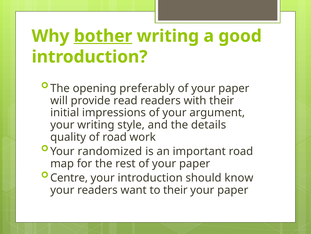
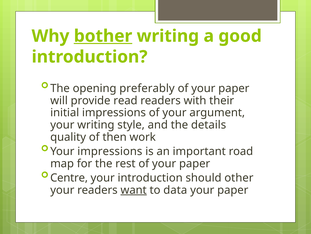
of road: road -> then (115, 137)
Your randomized: randomized -> impressions (110, 151)
know: know -> other (239, 177)
want underline: none -> present (134, 189)
to their: their -> data (175, 189)
